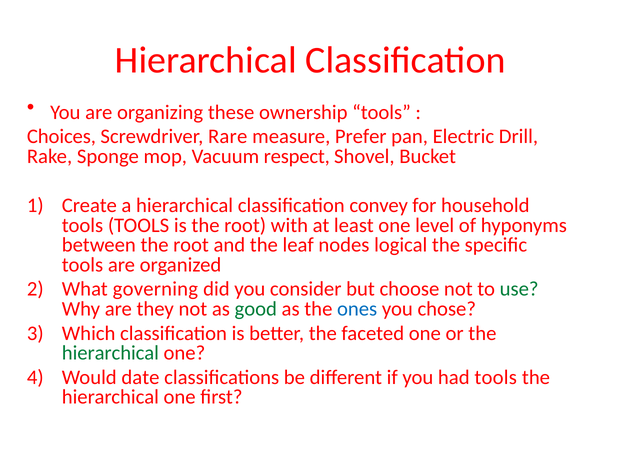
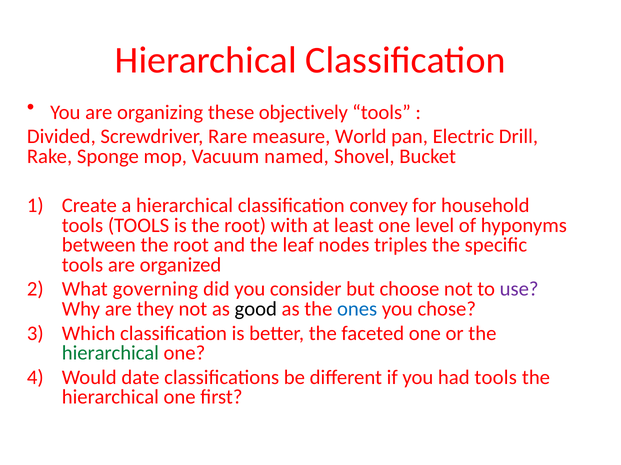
ownership: ownership -> objectively (303, 112)
Choices: Choices -> Divided (61, 137)
Prefer: Prefer -> World (361, 137)
respect: respect -> named (297, 157)
logical: logical -> triples (401, 245)
use colour: green -> purple (519, 290)
good colour: green -> black (256, 309)
